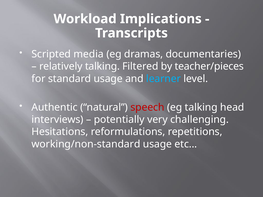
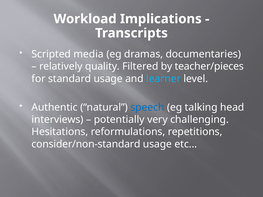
relatively talking: talking -> quality (102, 66)
speech colour: red -> blue (147, 107)
working/non-standard: working/non-standard -> consider/non-standard (86, 144)
